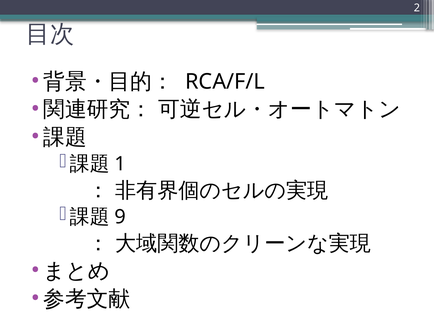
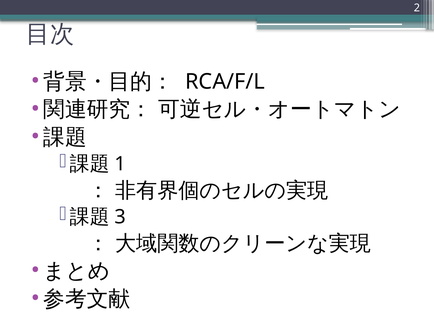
9: 9 -> 3 (120, 217)
